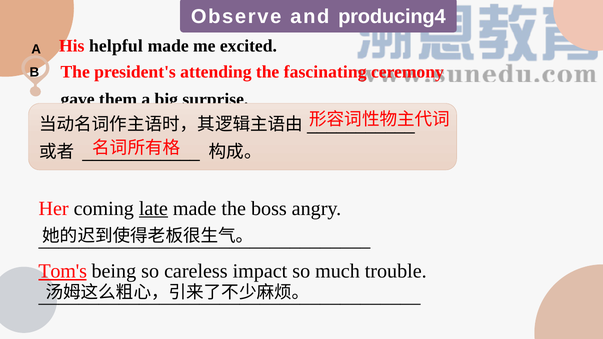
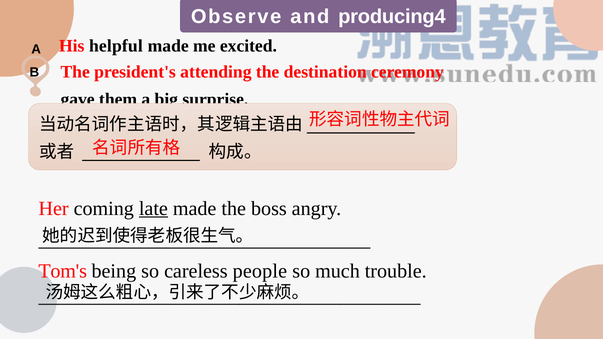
fascinating: fascinating -> destination (325, 72)
Tom's underline: present -> none (63, 271)
impact: impact -> people (260, 271)
